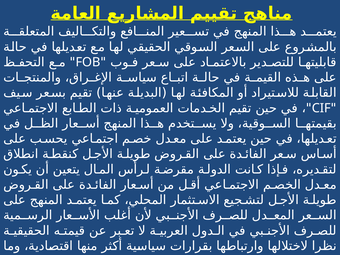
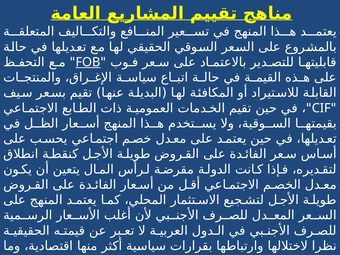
FOB underline: none -> present (88, 62)
